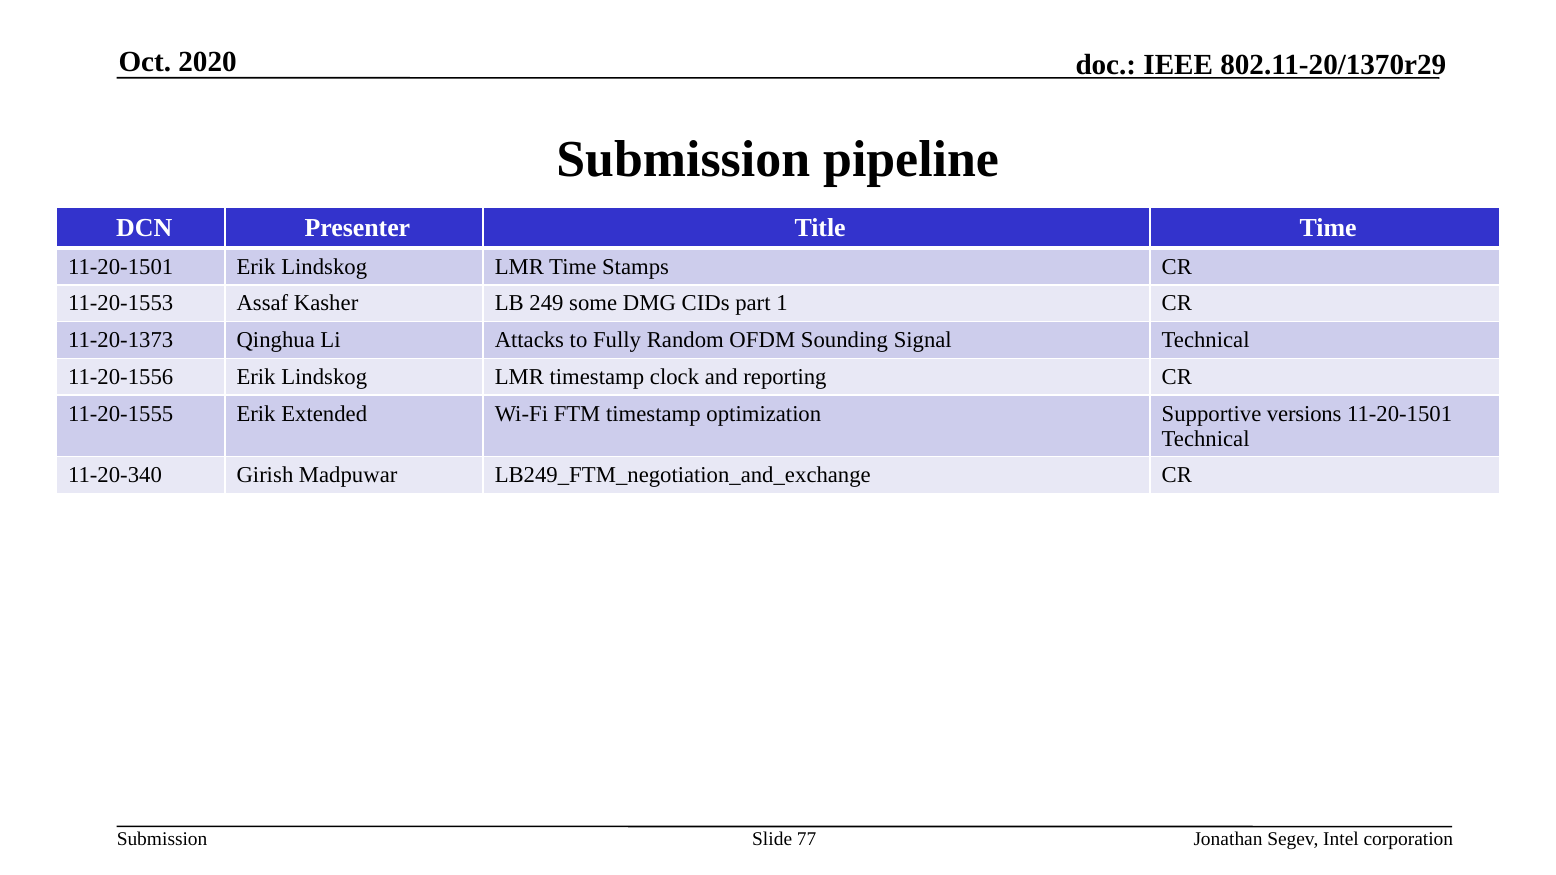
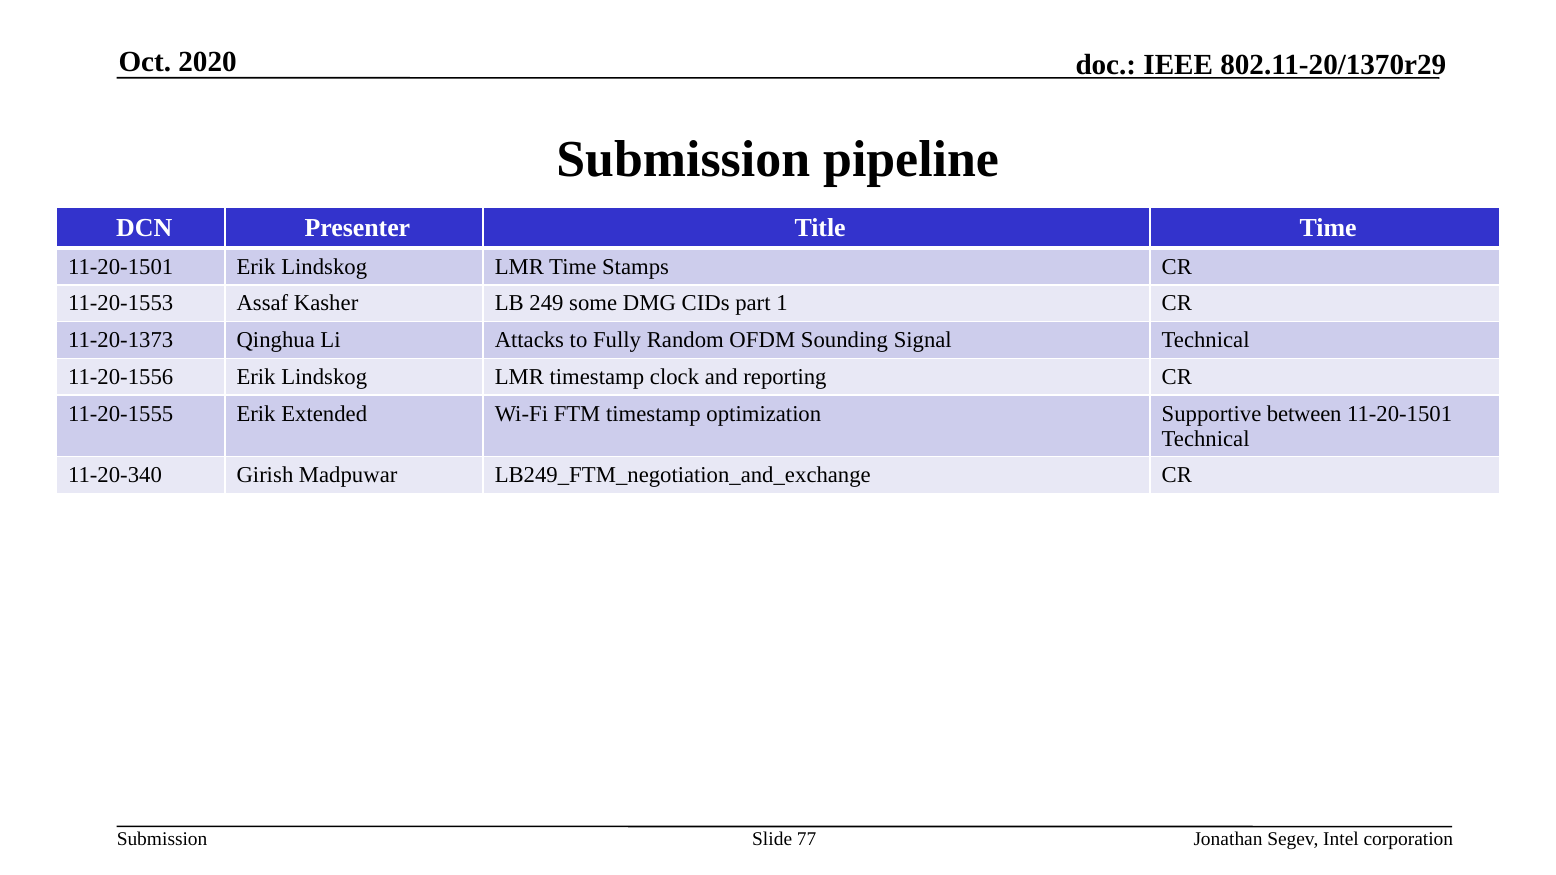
versions: versions -> between (1304, 414)
